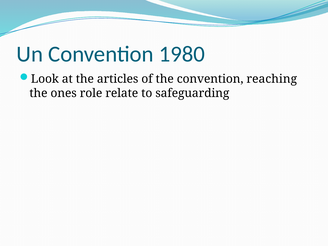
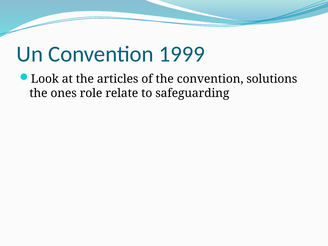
1980: 1980 -> 1999 (182, 54)
reaching: reaching -> solutions (272, 79)
